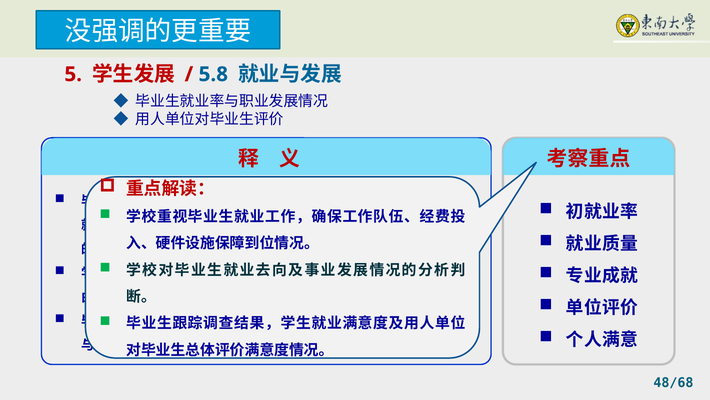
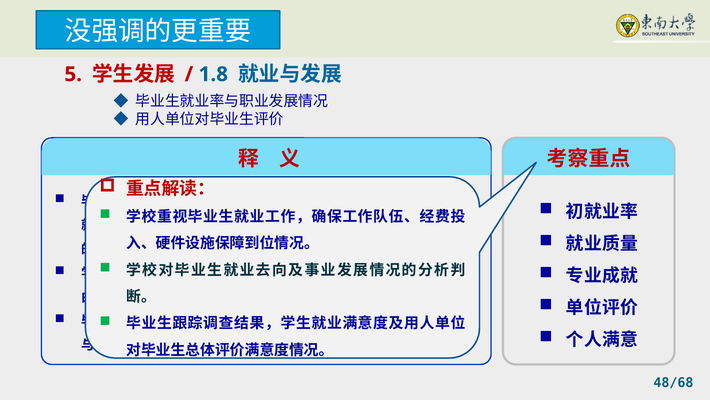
5.8: 5.8 -> 1.8 (213, 74)
